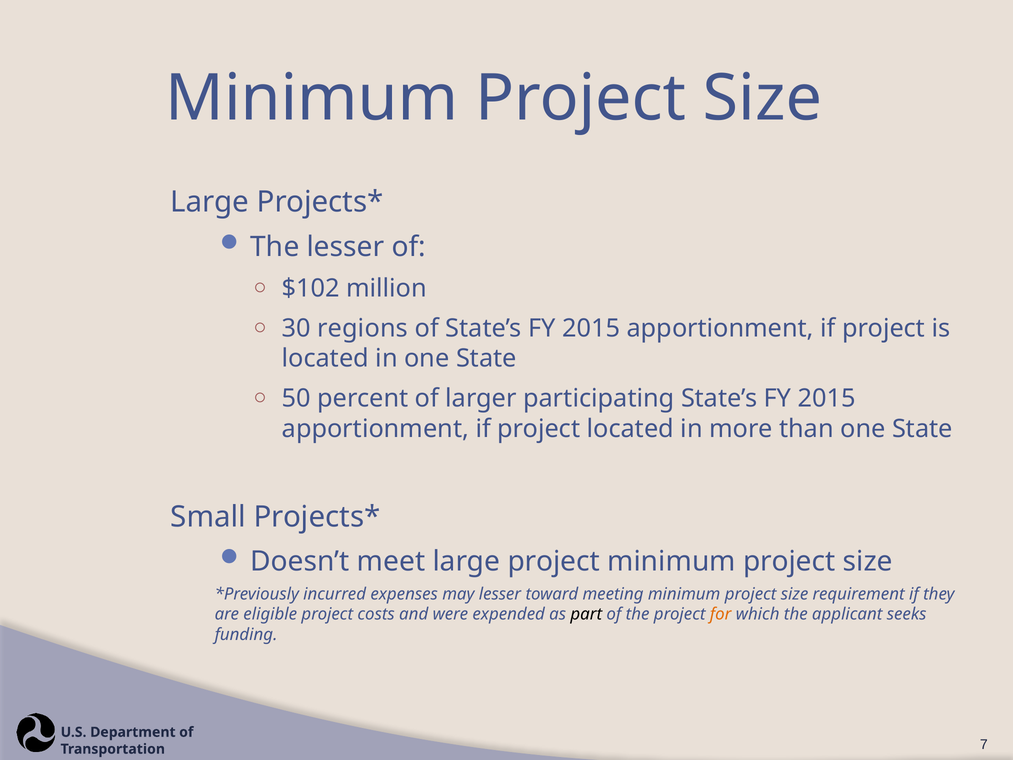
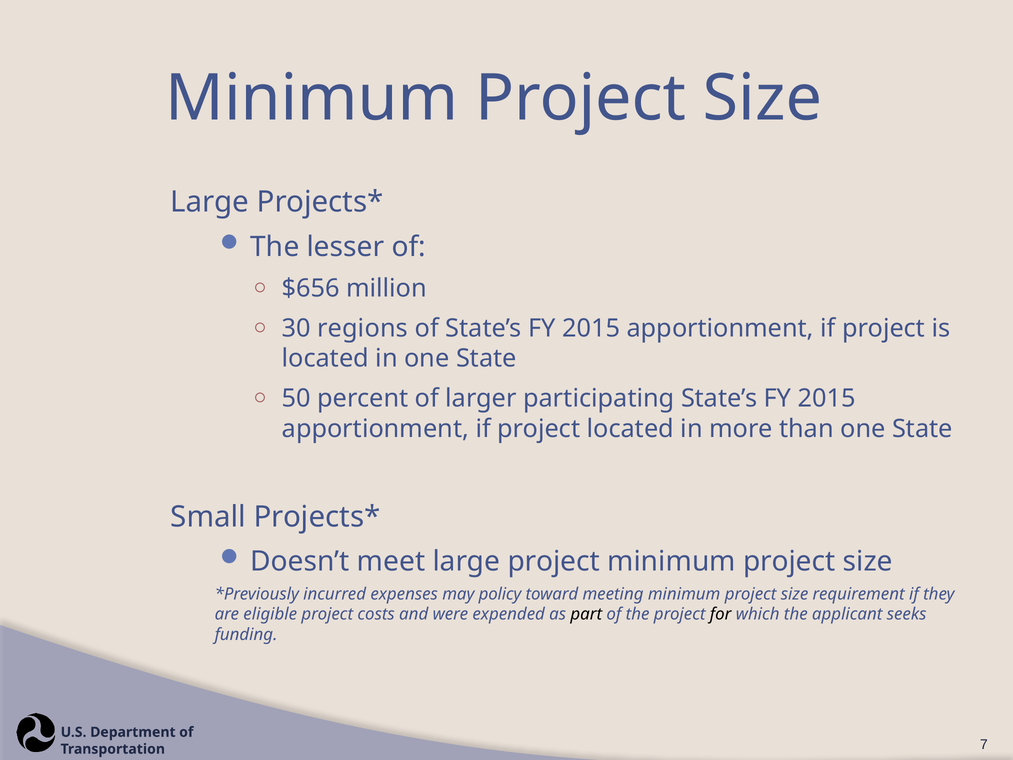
$102: $102 -> $656 (311, 288)
may lesser: lesser -> policy (500, 594)
for colour: orange -> black (721, 614)
